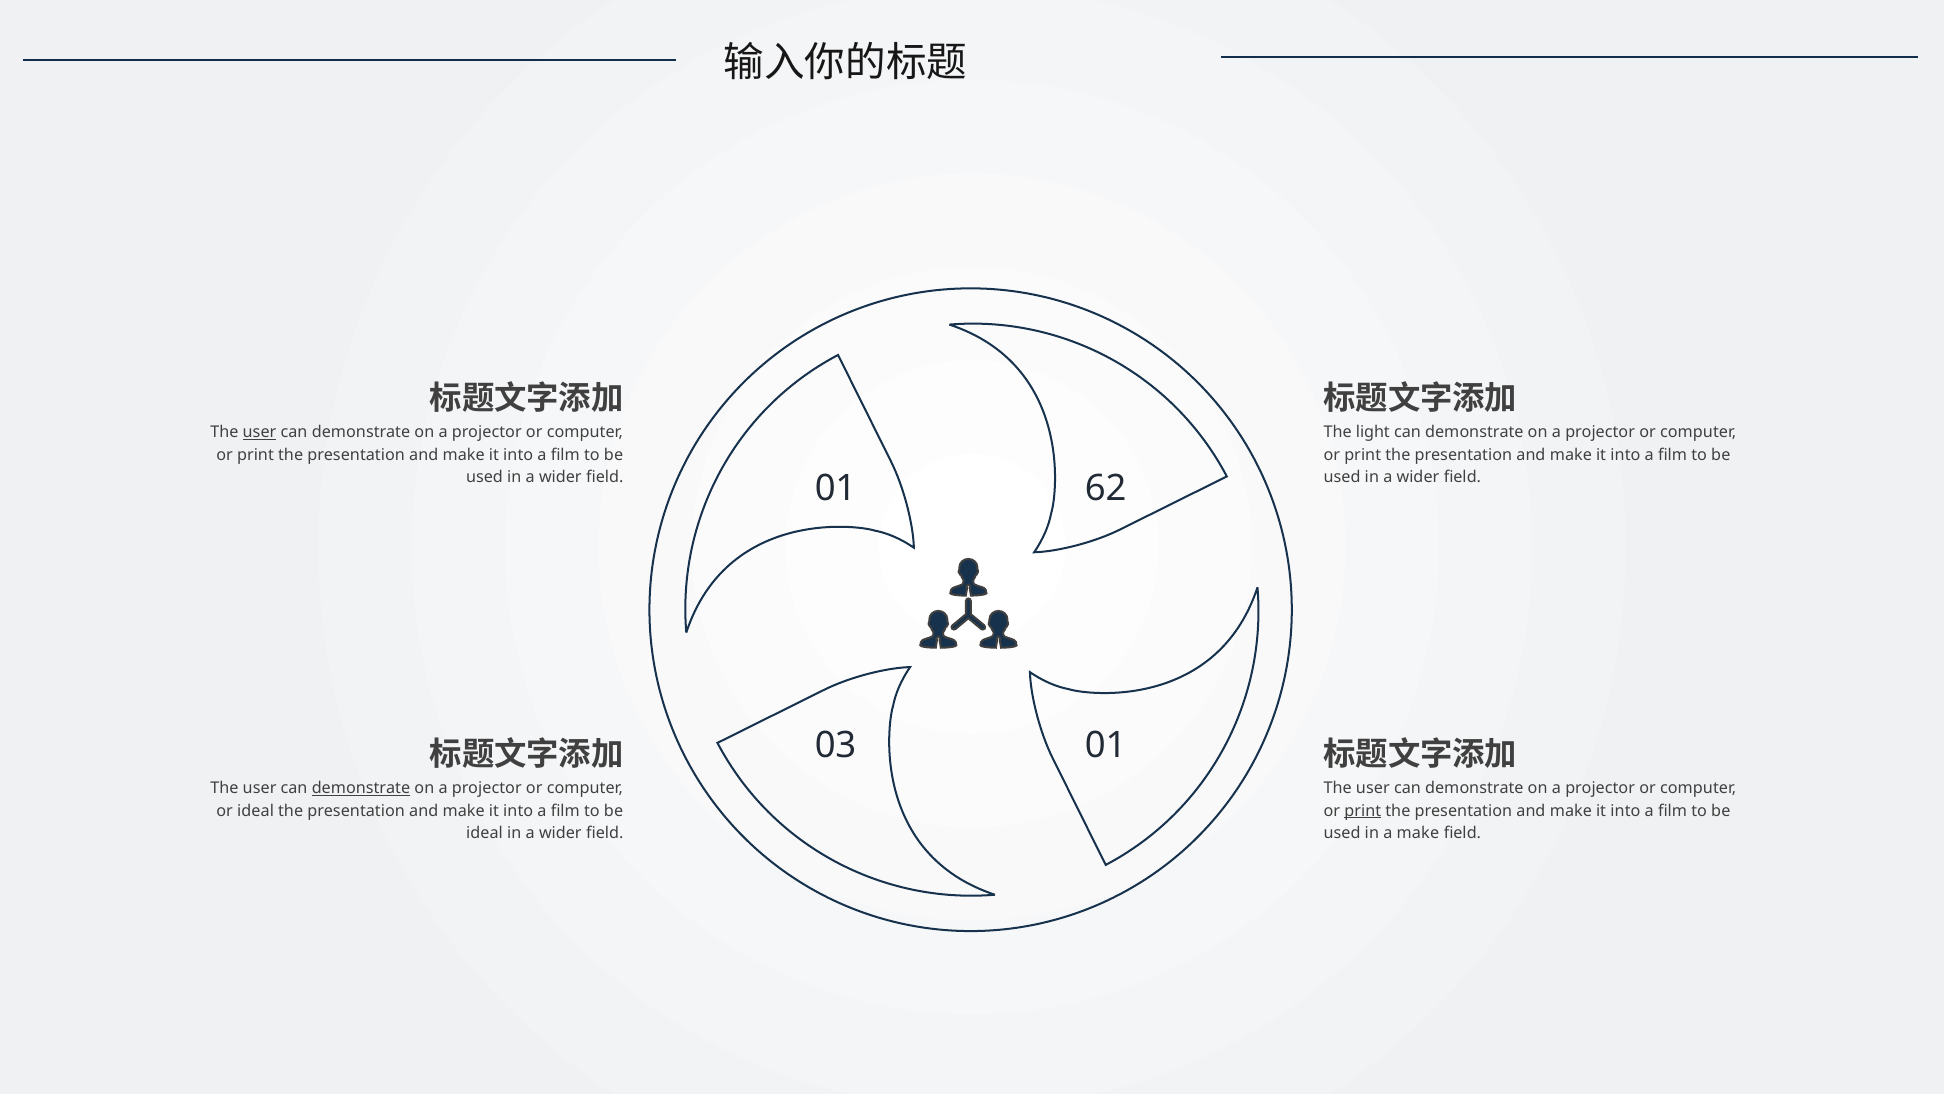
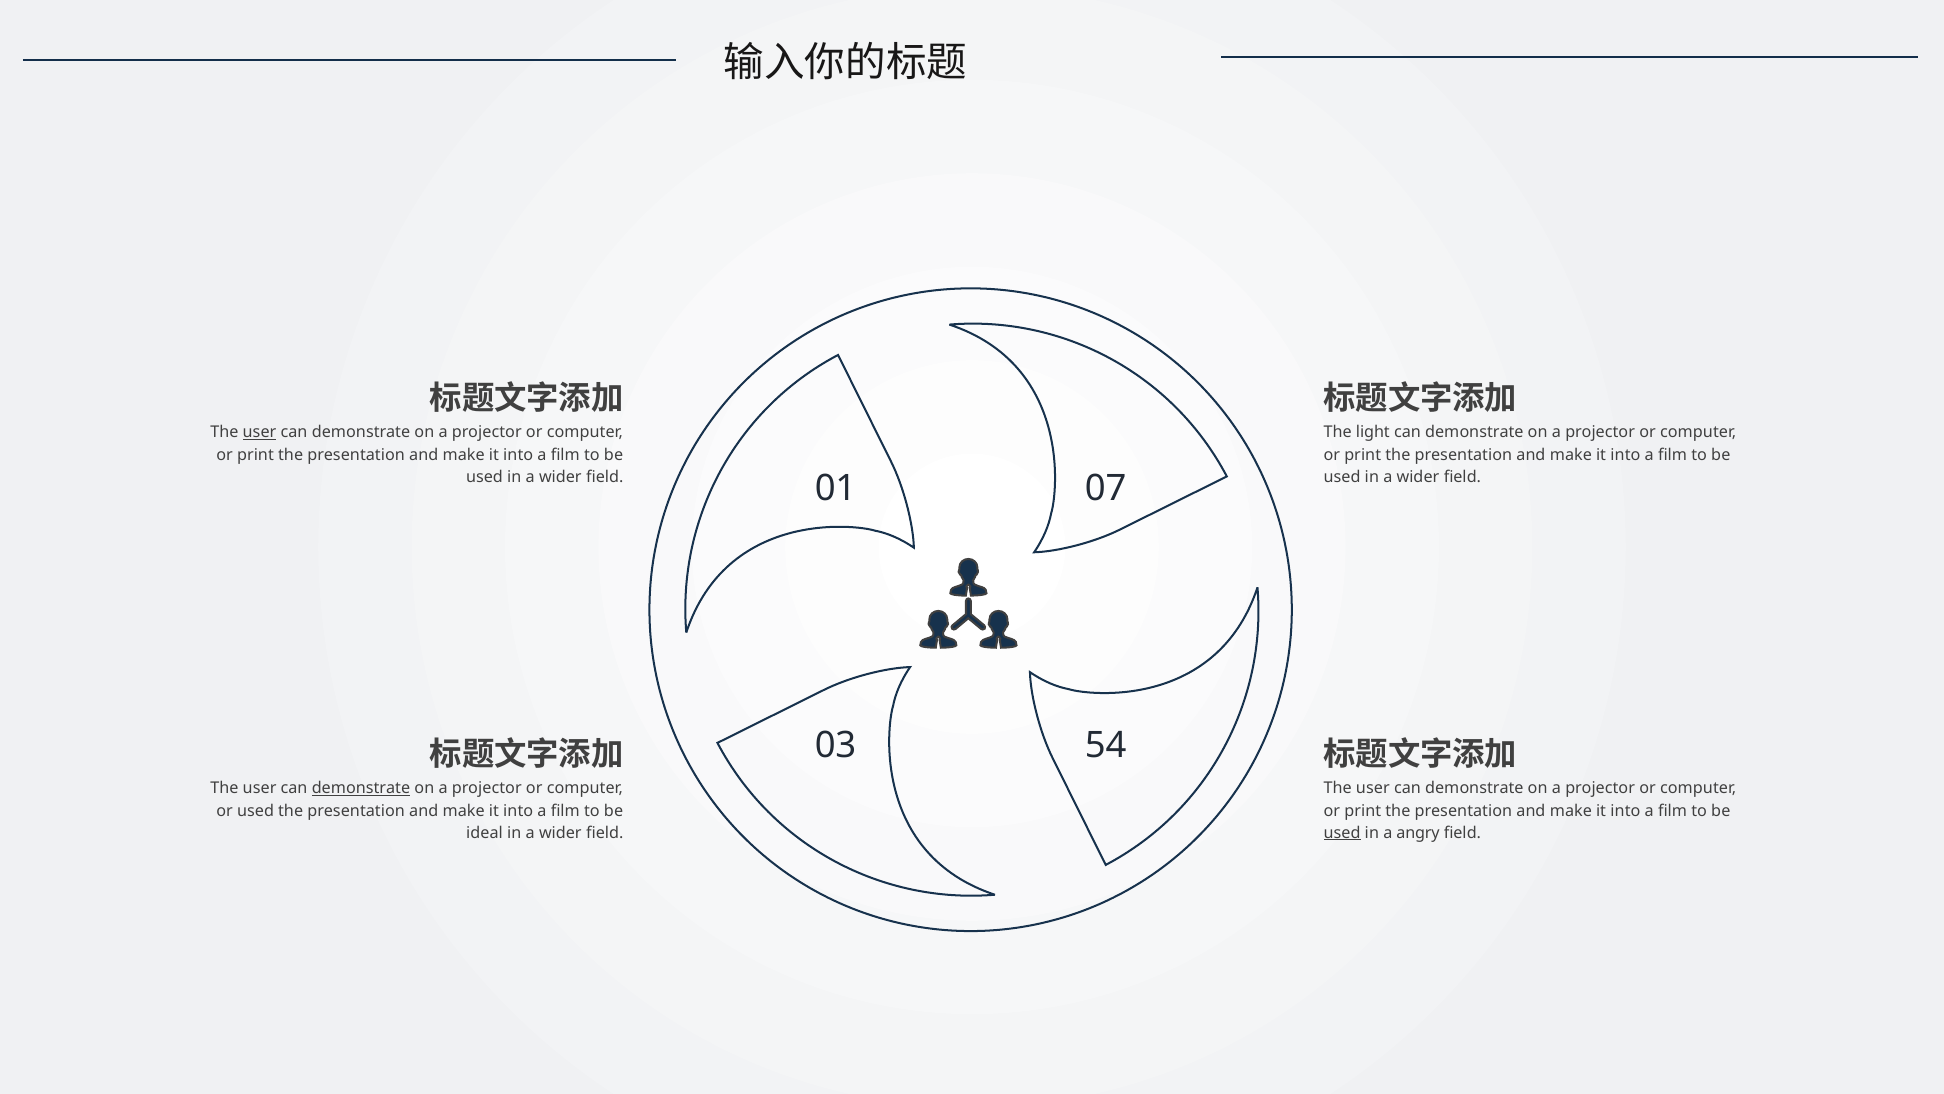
62: 62 -> 07 (1106, 488)
03 01: 01 -> 54 (1106, 745)
or ideal: ideal -> used (256, 810)
print underline: present -> none (1363, 810)
used underline: none -> present (1342, 832)
a make: make -> angry (1418, 832)
